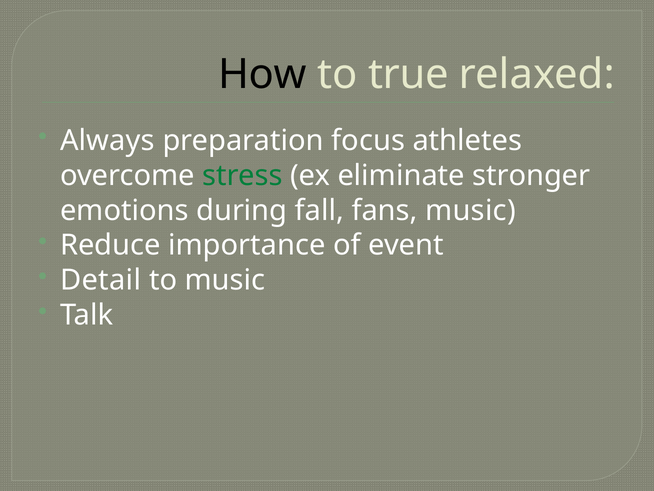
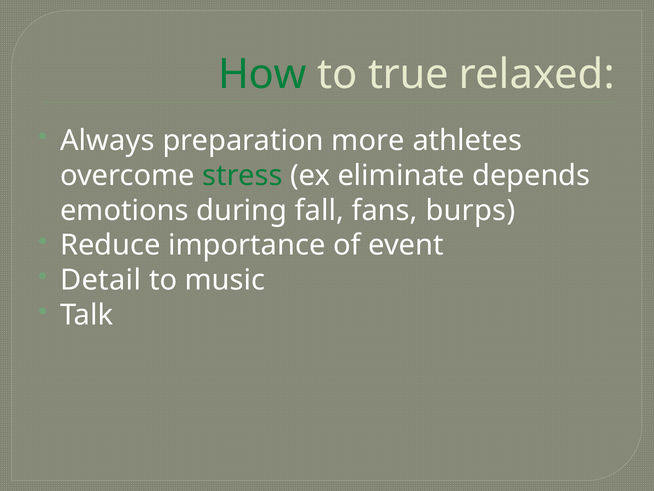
How colour: black -> green (262, 74)
focus: focus -> more (368, 140)
stronger: stronger -> depends (531, 175)
fans music: music -> burps (470, 210)
